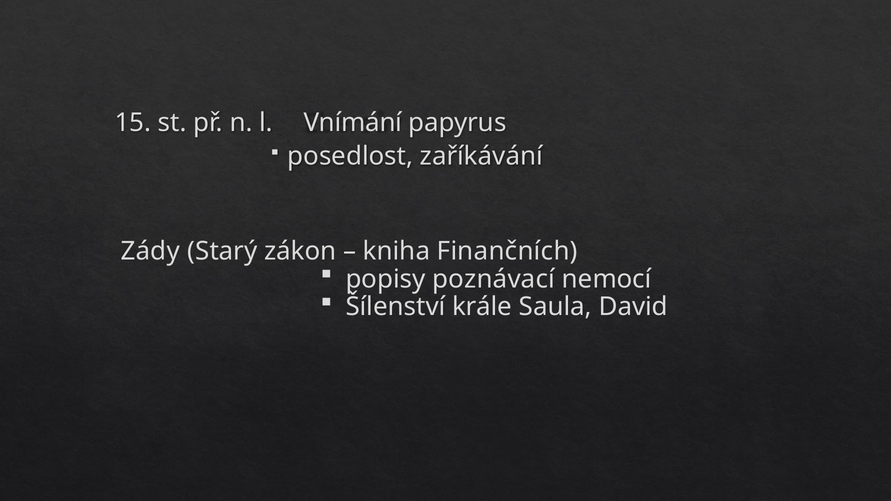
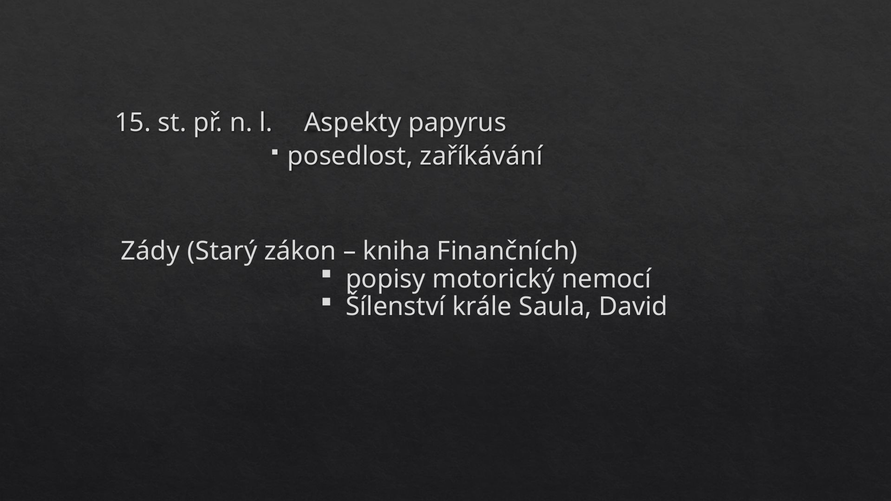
Vnímání: Vnímání -> Aspekty (353, 123)
poznávací: poznávací -> motorický (494, 279)
